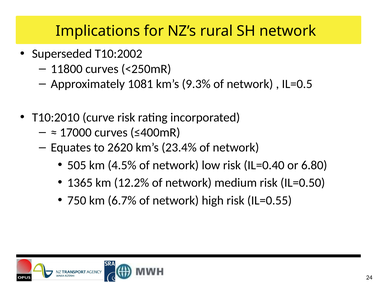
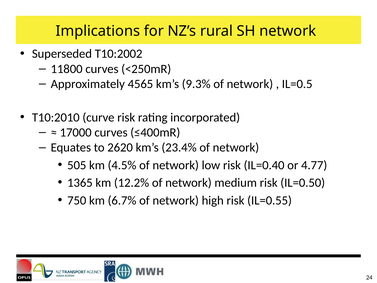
1081: 1081 -> 4565 (140, 84)
6.80: 6.80 -> 4.77 (314, 165)
